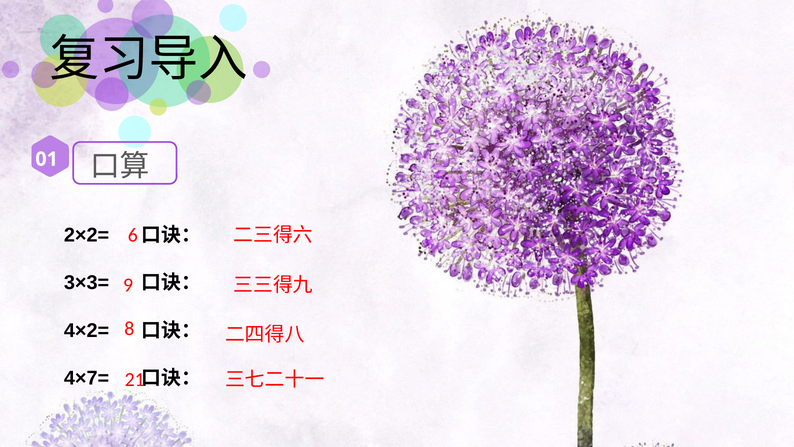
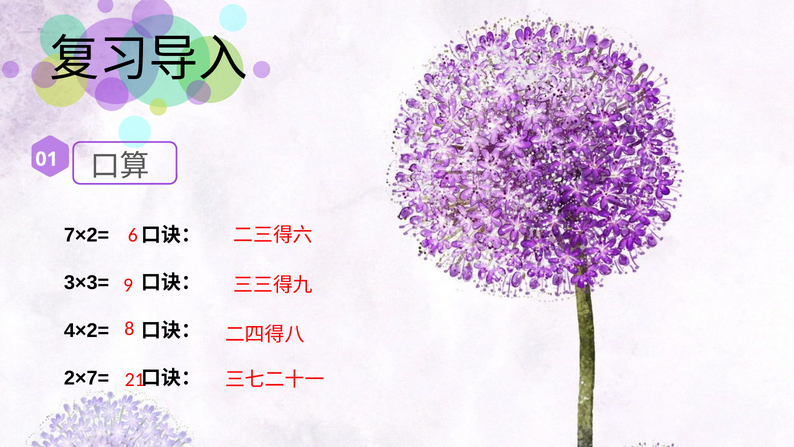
2×2=: 2×2= -> 7×2= (87, 235)
4×7=: 4×7= -> 2×7= (87, 378)
